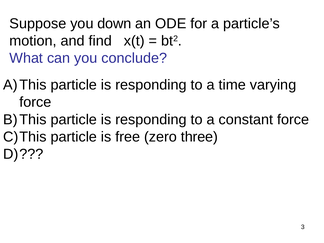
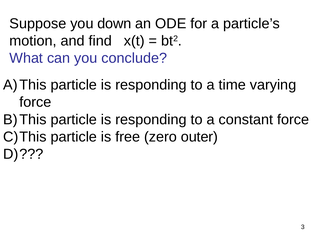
three: three -> outer (199, 137)
